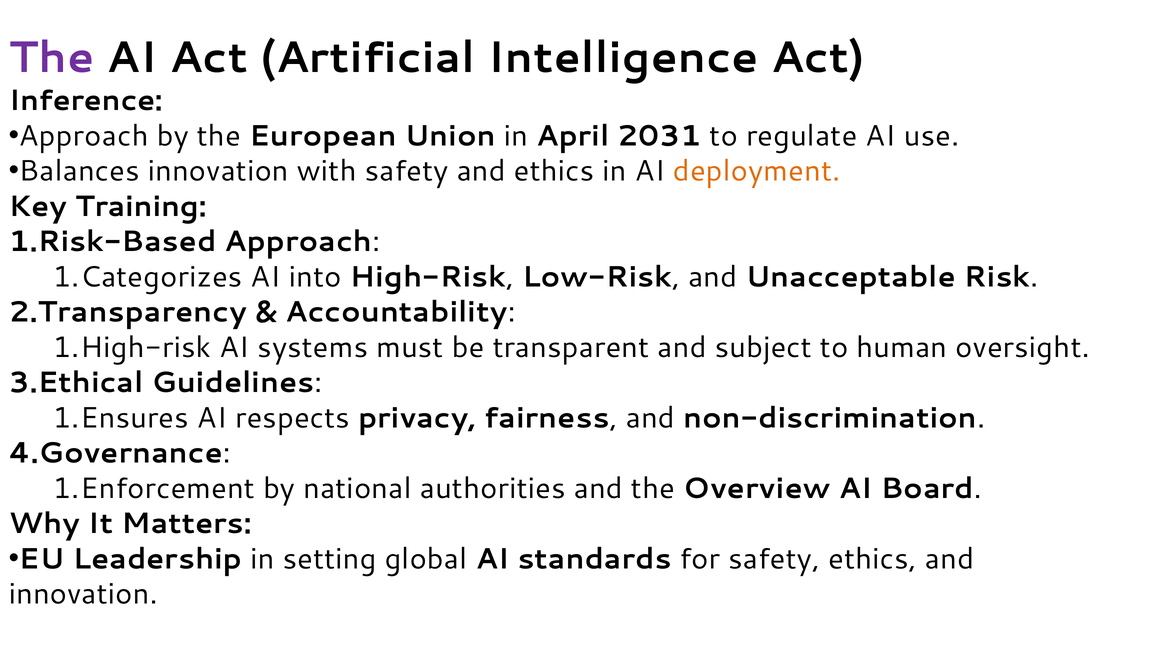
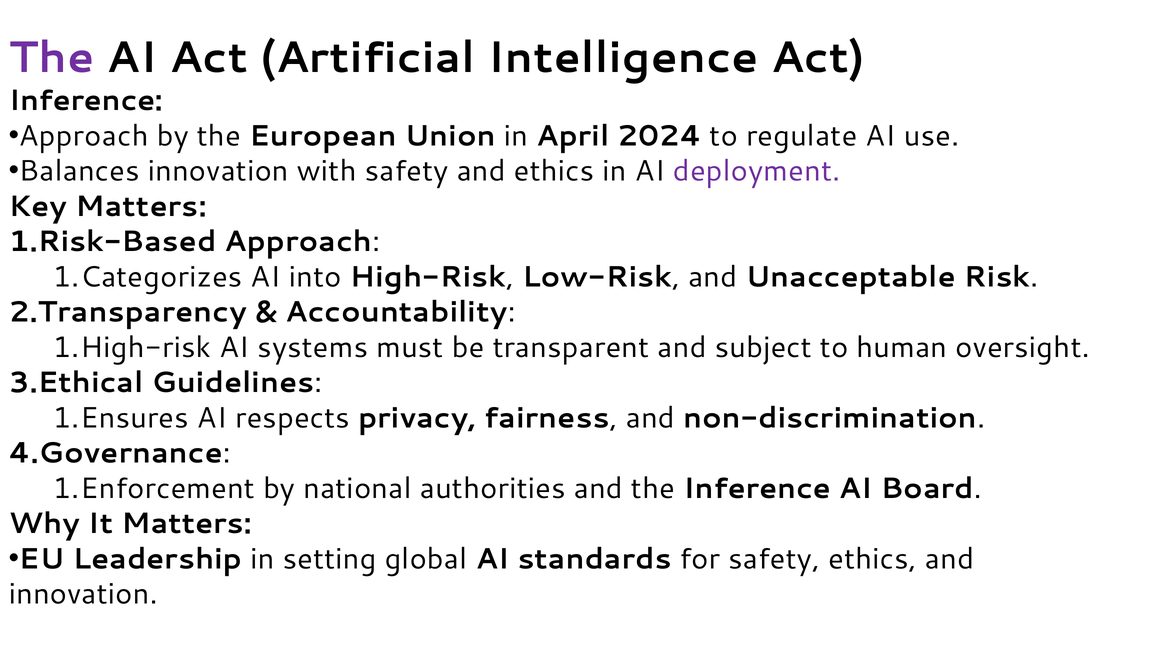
2031: 2031 -> 2024 (660, 136)
deployment colour: orange -> purple (757, 171)
Key Training: Training -> Matters (141, 207)
the Overview: Overview -> Inference (757, 489)
